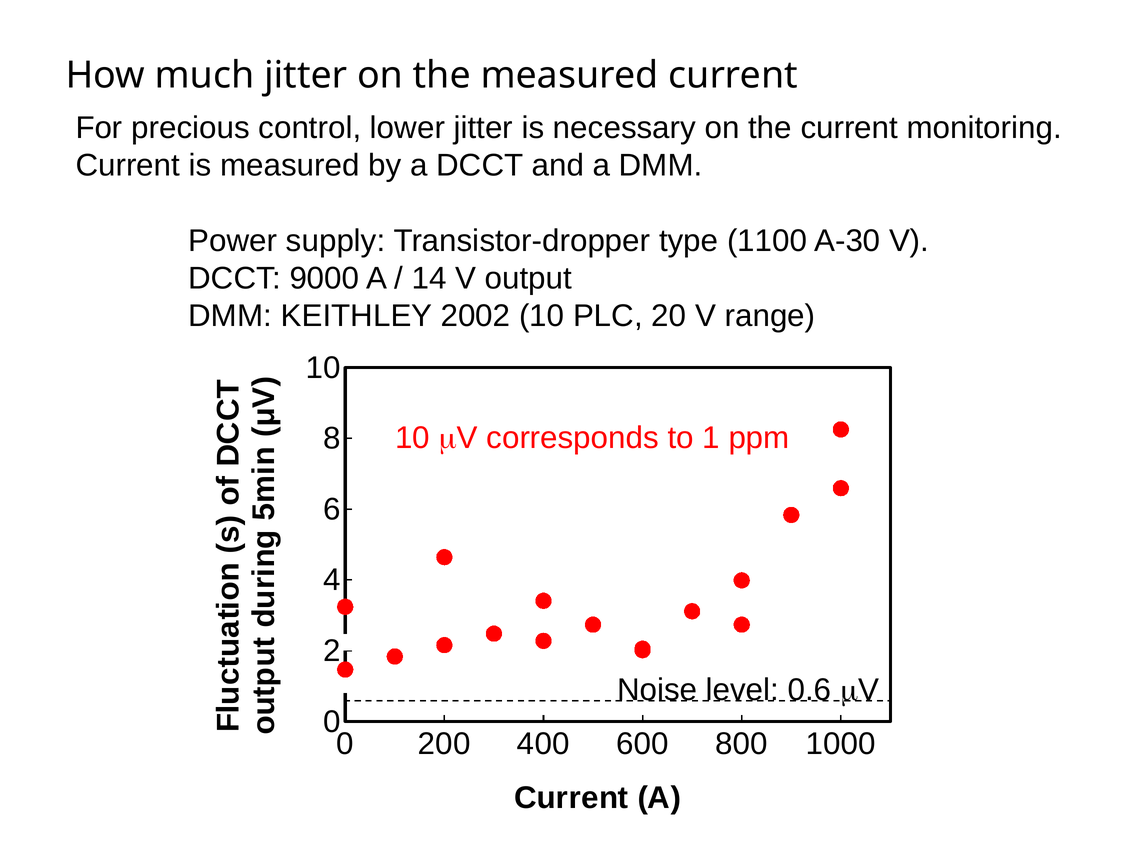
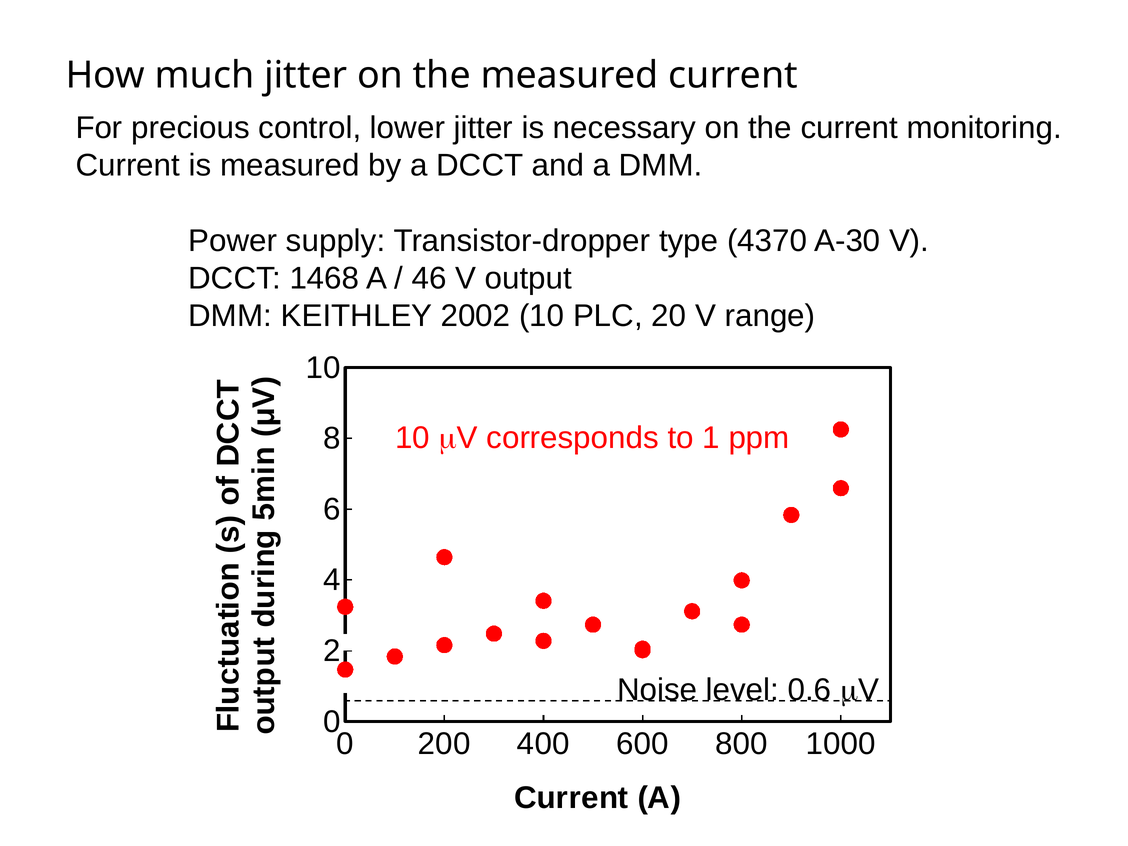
1100: 1100 -> 4370 (767, 241)
9000: 9000 -> 1468 (324, 278)
14: 14 -> 46 (429, 278)
